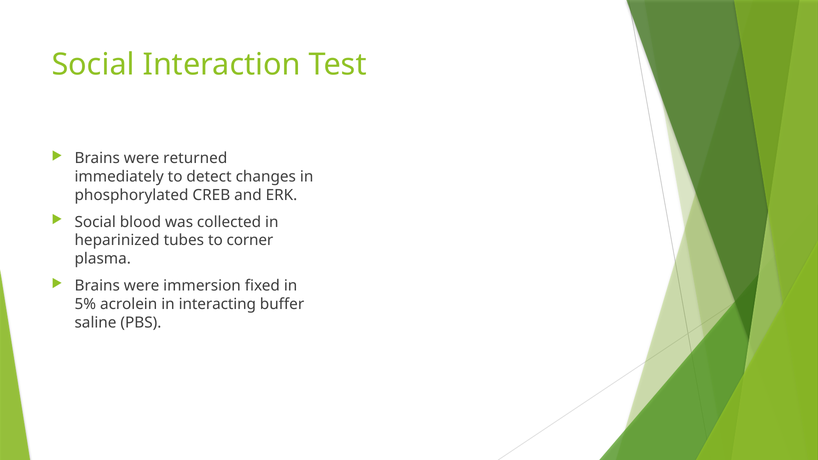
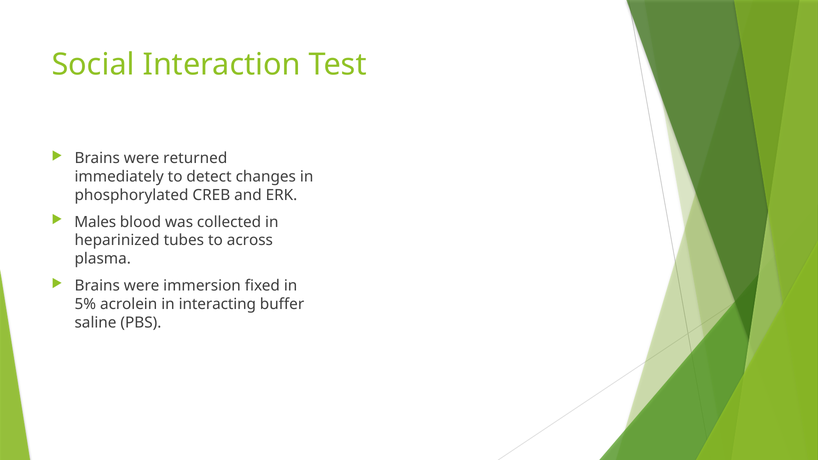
Social: Social -> Males (95, 222)
corner: corner -> across (250, 240)
